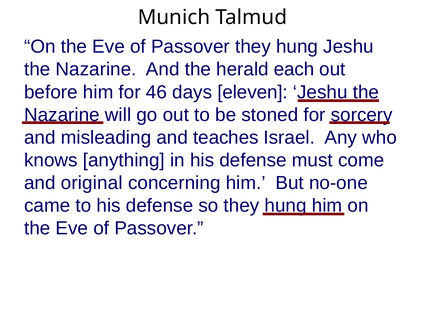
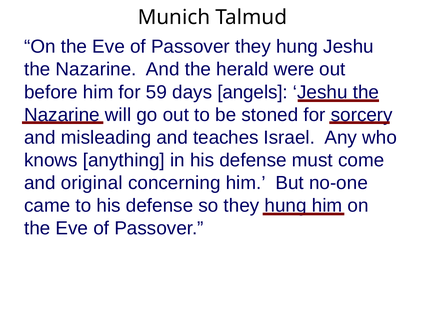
each: each -> were (294, 69)
46: 46 -> 59 (156, 92)
eleven: eleven -> angels (253, 92)
